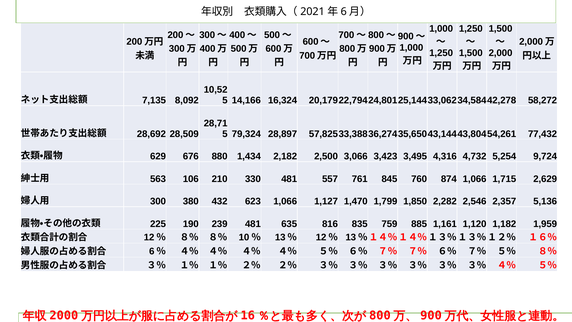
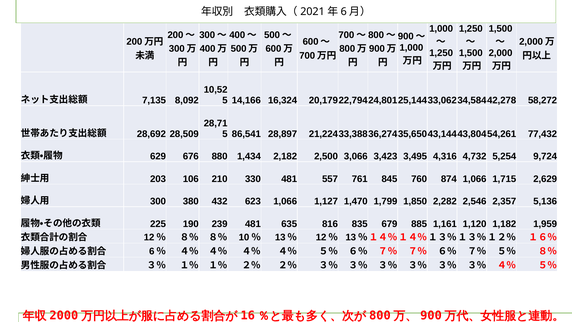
79,324: 79,324 -> 86,541 (246, 134)
57,825: 57,825 -> 21,224 (323, 134)
563: 563 -> 203 (158, 179)
759: 759 -> 679 (389, 224)
